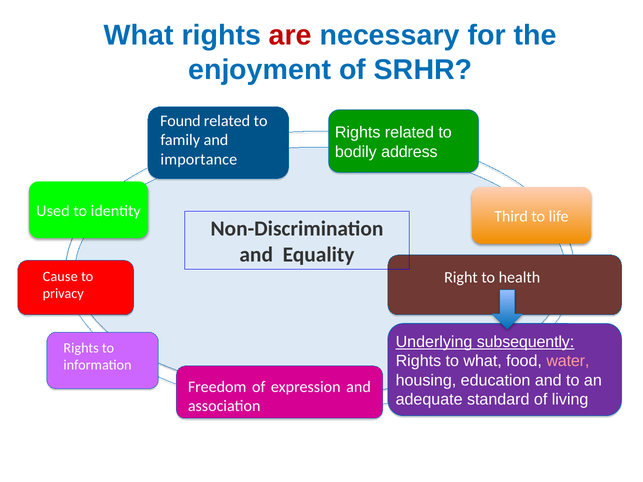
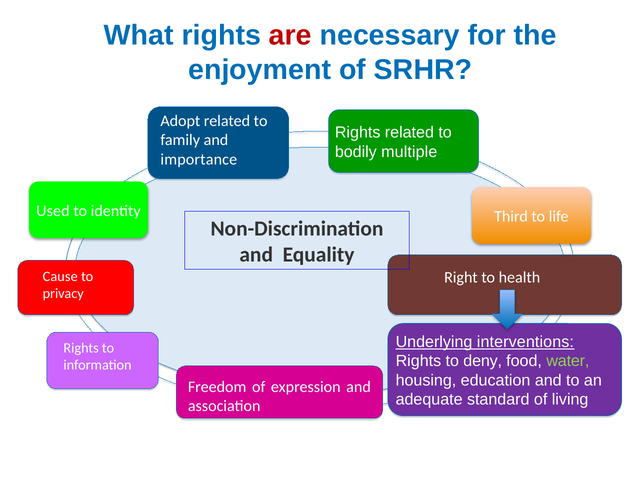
Found: Found -> Adopt (180, 121)
address: address -> multiple (409, 152)
subsequently: subsequently -> interventions (525, 342)
to what: what -> deny (483, 361)
water colour: pink -> light green (568, 361)
